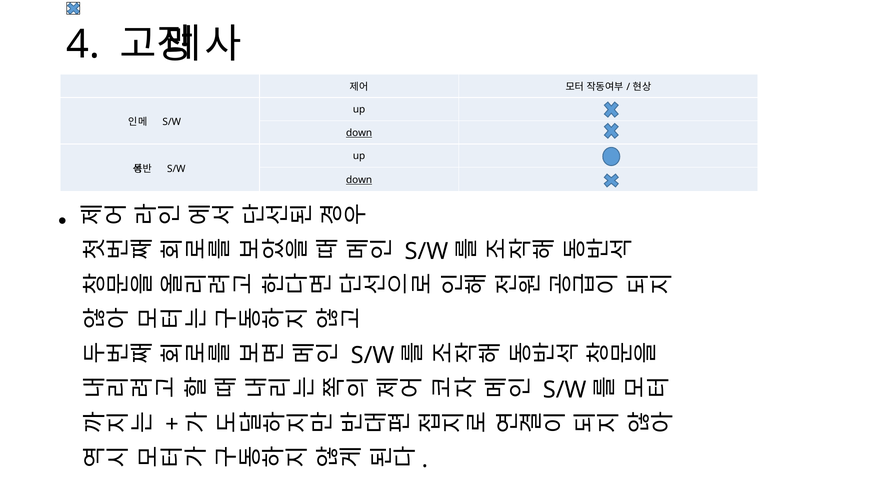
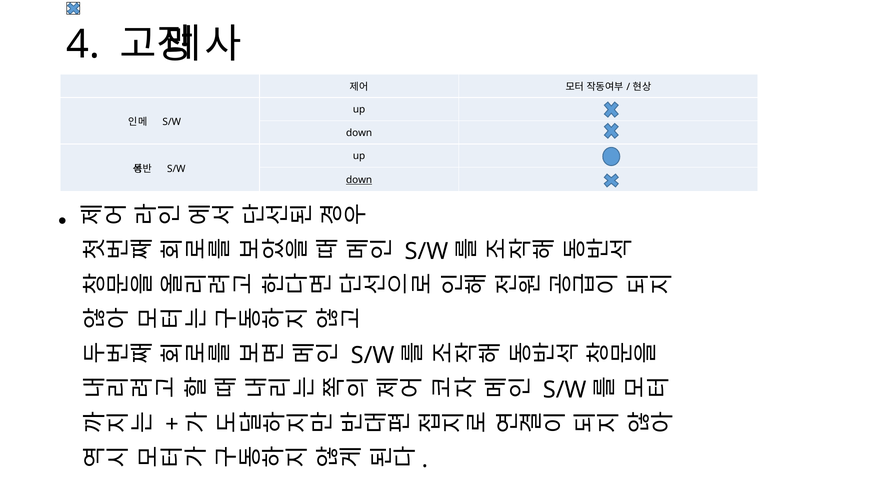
down underline: present -> none (359, 133)
